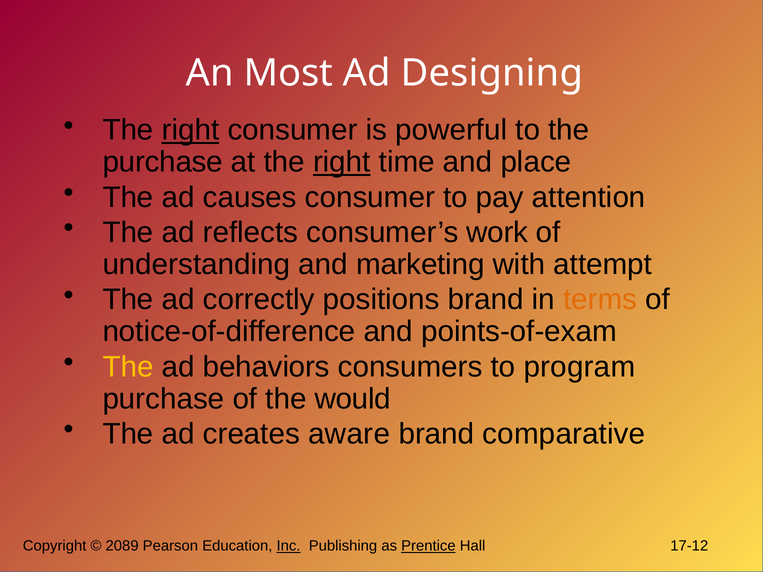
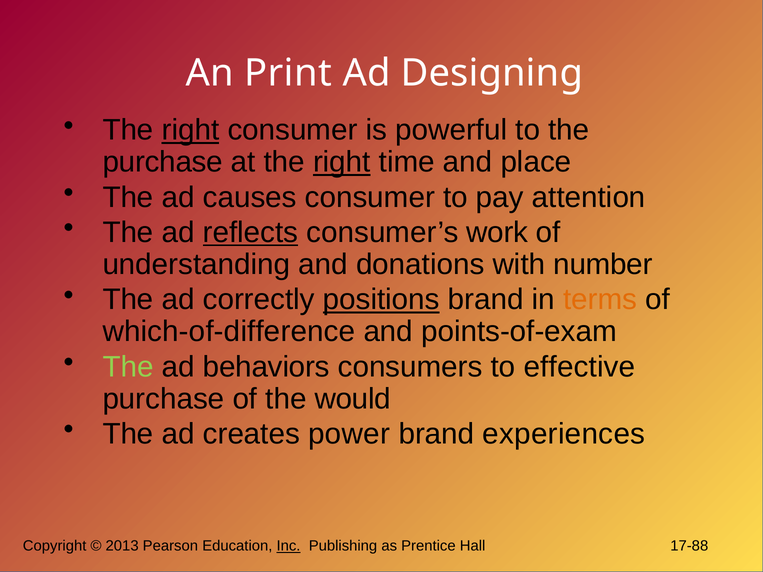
Most: Most -> Print (288, 73)
reflects underline: none -> present (251, 233)
marketing: marketing -> donations (420, 265)
attempt: attempt -> number (603, 265)
positions underline: none -> present (381, 300)
notice-of-difference: notice-of-difference -> which-of-difference (229, 332)
The colour: yellow -> light green (128, 367)
program: program -> effective (580, 367)
aware: aware -> power (349, 434)
comparative: comparative -> experiences (564, 434)
2089: 2089 -> 2013 (122, 546)
Prentice underline: present -> none (428, 546)
17-12: 17-12 -> 17-88 (689, 546)
